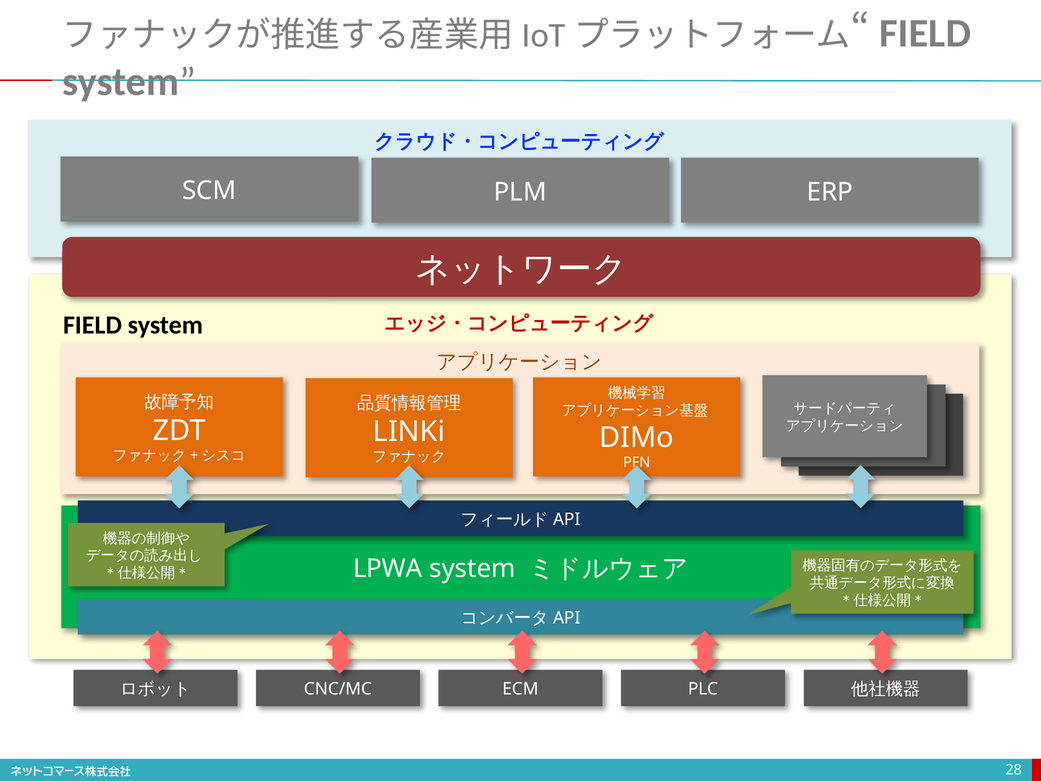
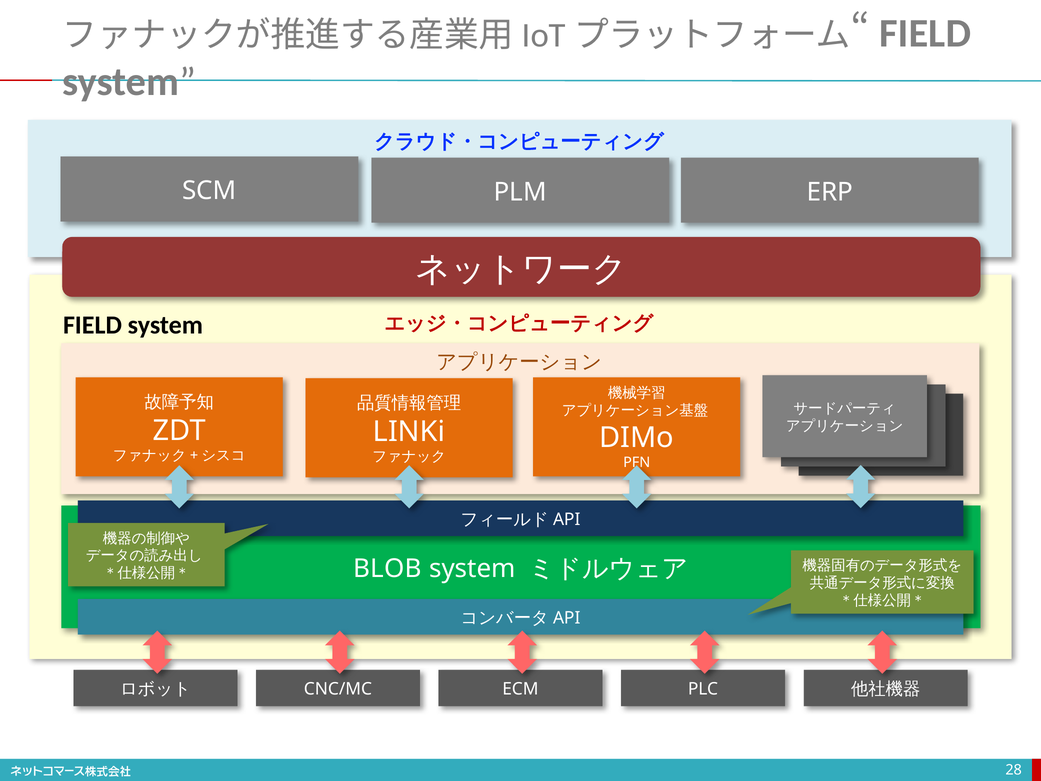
LPWA: LPWA -> BLOB (388, 569)
